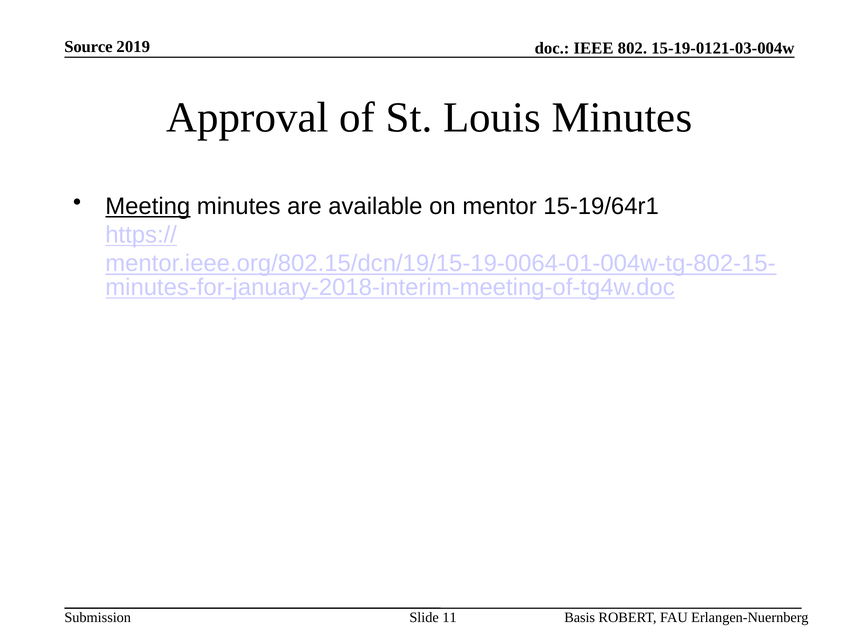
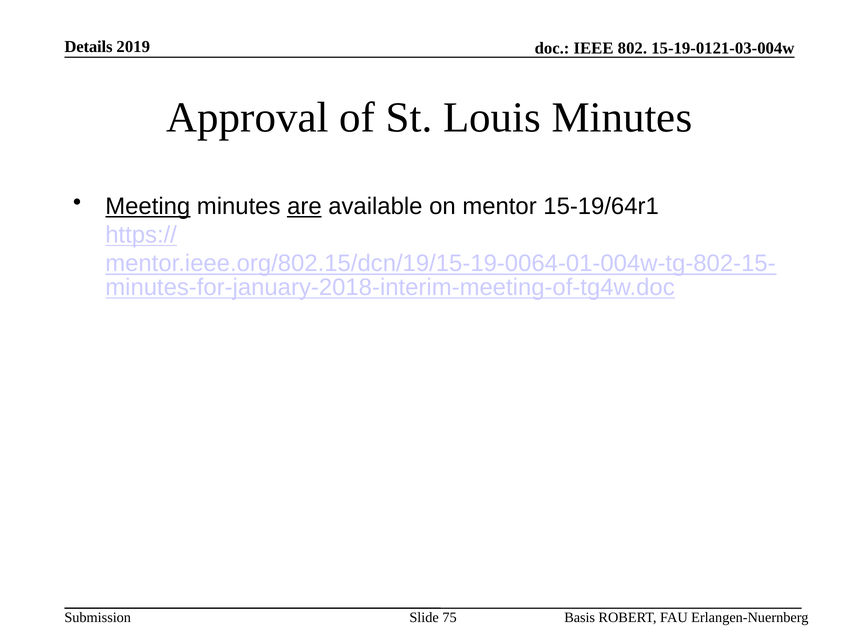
Source: Source -> Details (88, 47)
are underline: none -> present (304, 206)
11: 11 -> 75 (450, 618)
